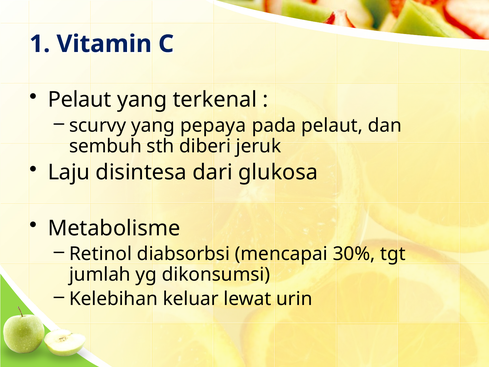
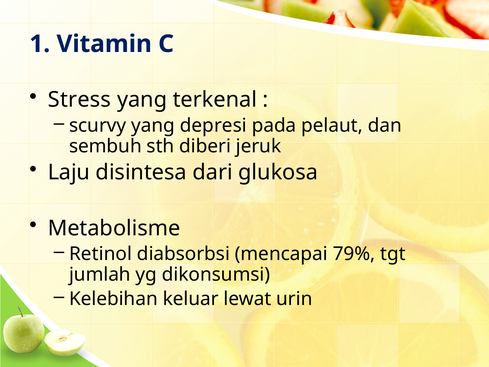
Pelaut: Pelaut -> Stress (79, 100)
pepaya: pepaya -> depresi (213, 125)
30%: 30% -> 79% (354, 254)
